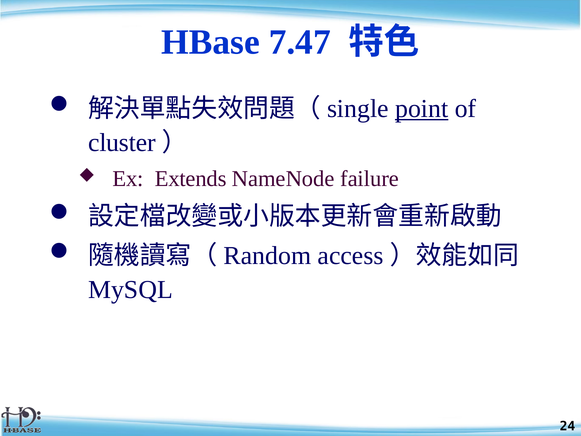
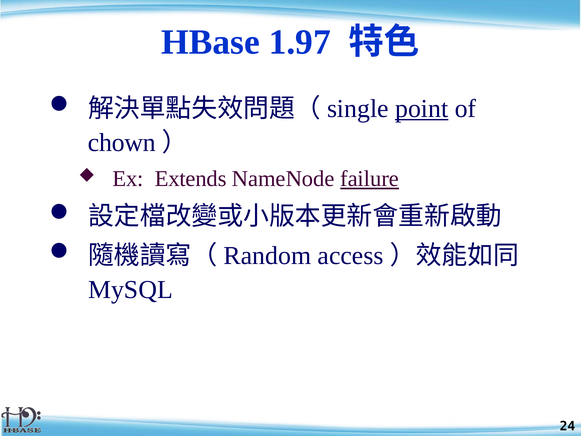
7.47: 7.47 -> 1.97 (300, 42)
cluster: cluster -> chown (122, 143)
failure underline: none -> present (370, 179)
